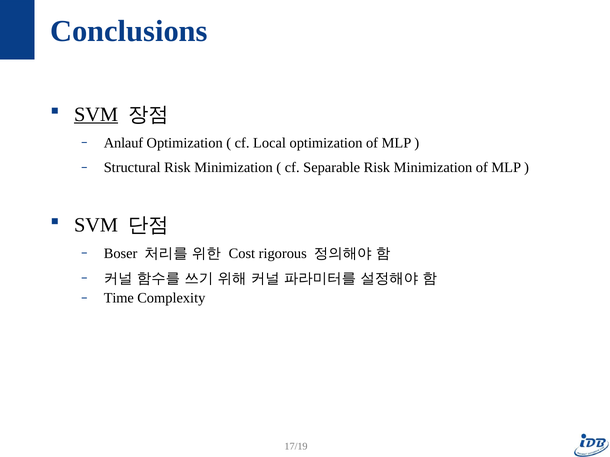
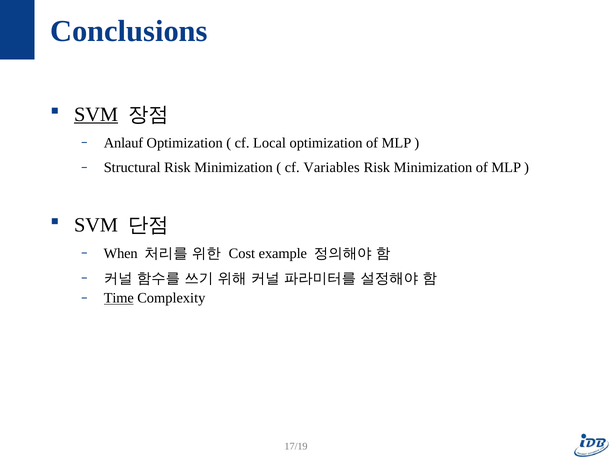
Separable: Separable -> Variables (332, 168)
Boser: Boser -> When (121, 254)
rigorous: rigorous -> example (283, 254)
Time underline: none -> present (119, 298)
